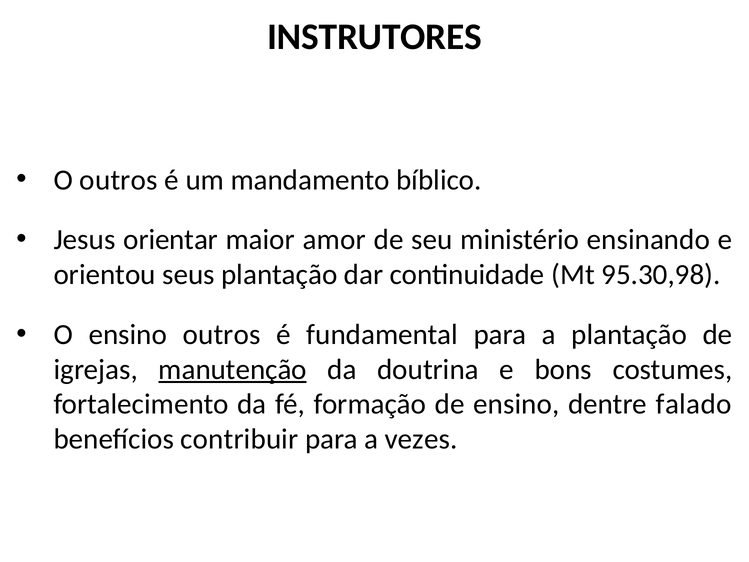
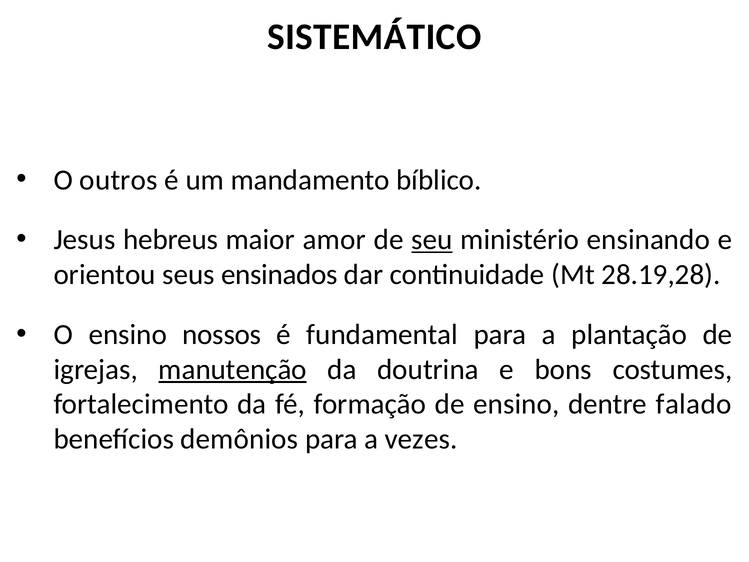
INSTRUTORES: INSTRUTORES -> SISTEMÁTICO (374, 37)
orientar: orientar -> hebreus (171, 240)
seu underline: none -> present (432, 240)
seus plantação: plantação -> ensinados (279, 275)
95.30,98: 95.30,98 -> 28.19,28 (661, 275)
ensino outros: outros -> nossos (222, 334)
contribuir: contribuir -> demônios (239, 439)
